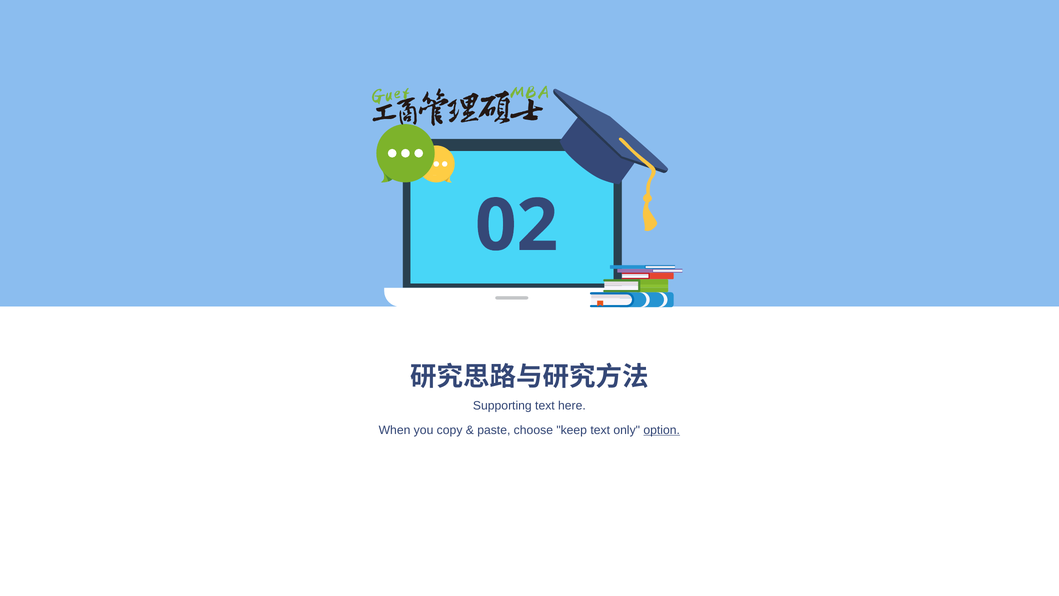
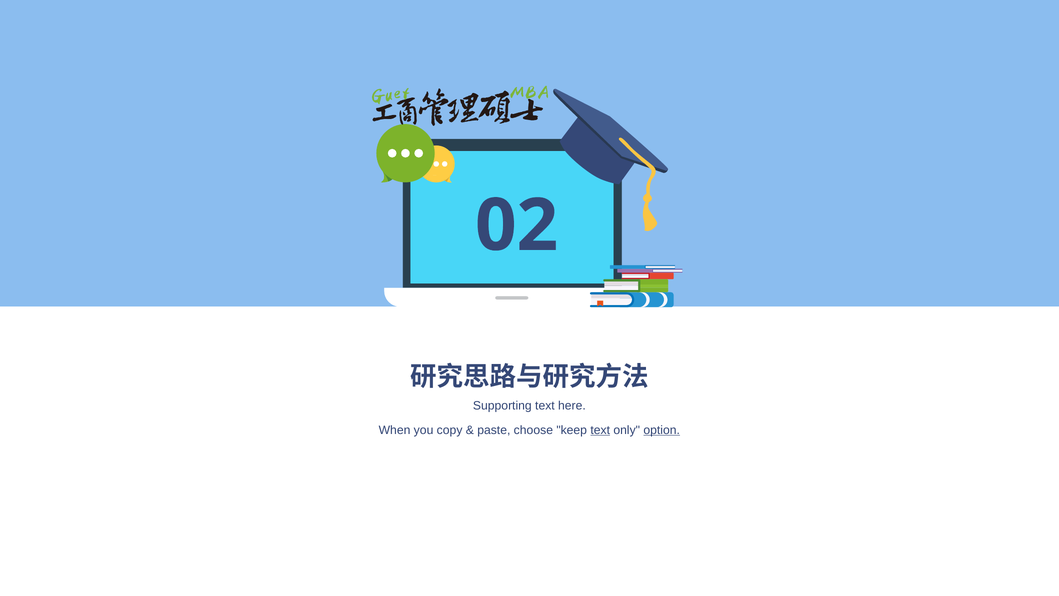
text underline: none -> present (600, 430)
